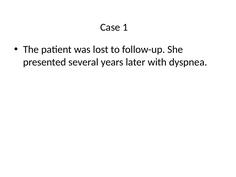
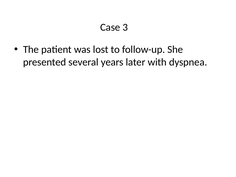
1: 1 -> 3 (125, 27)
